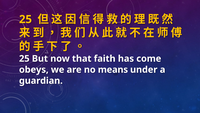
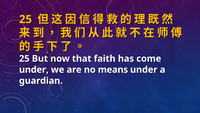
obeys: obeys -> under (34, 69)
